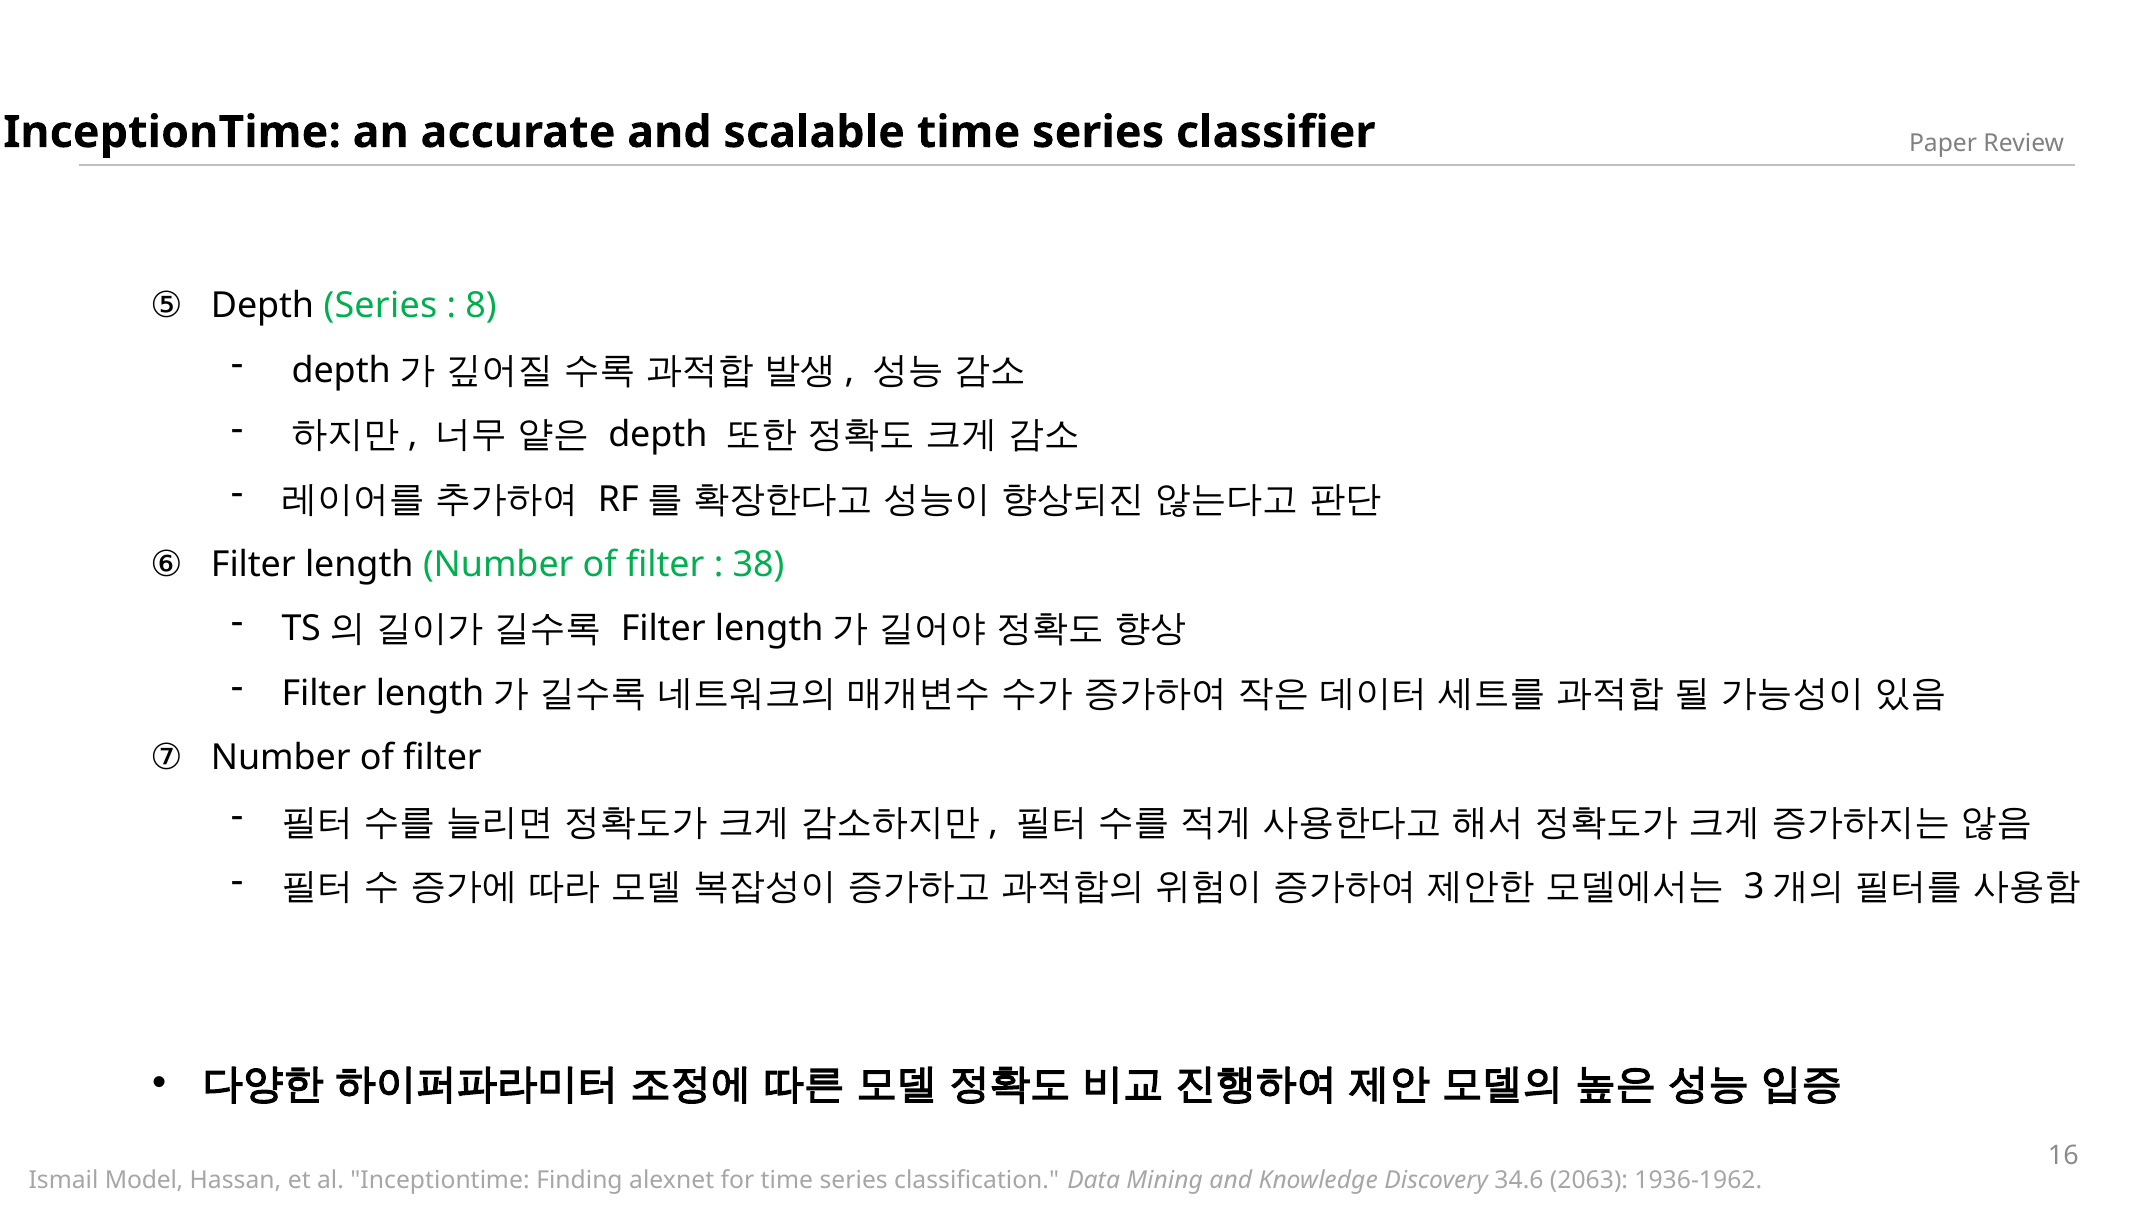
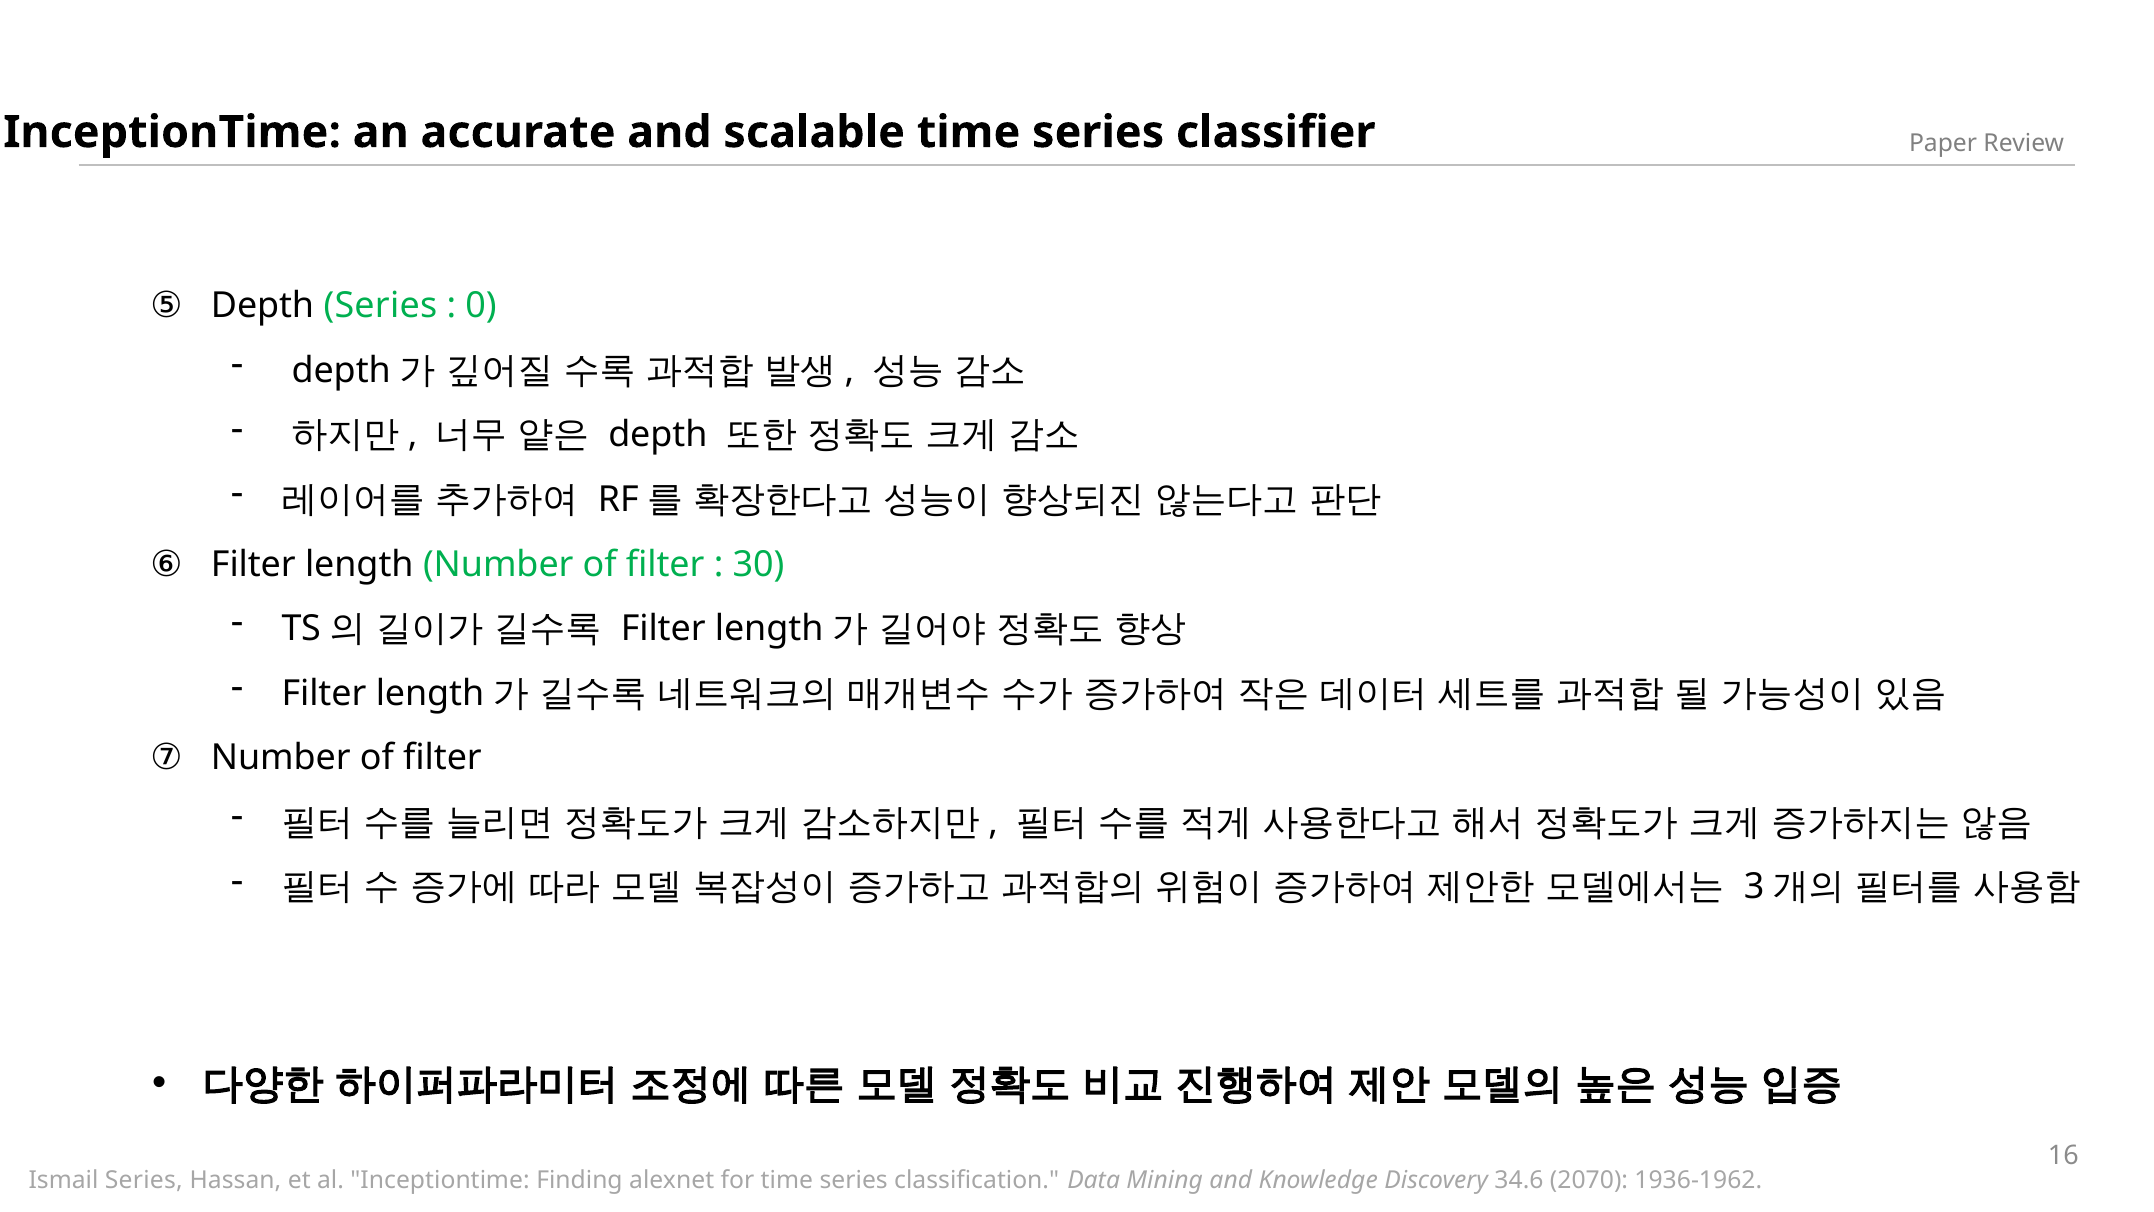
8: 8 -> 0 (481, 306)
38: 38 -> 30 (758, 564)
Ismail Model: Model -> Series (144, 1180)
2063: 2063 -> 2070 (1589, 1180)
